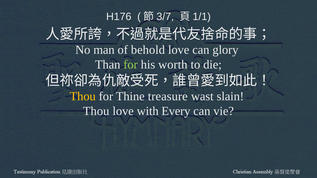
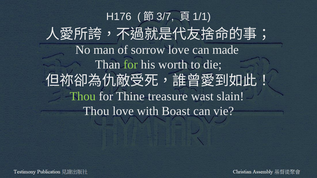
behold: behold -> sorrow (148, 50)
glory: glory -> made (226, 50)
Thou colour: yellow -> light green (83, 96)
Every: Every -> Boast (176, 111)
